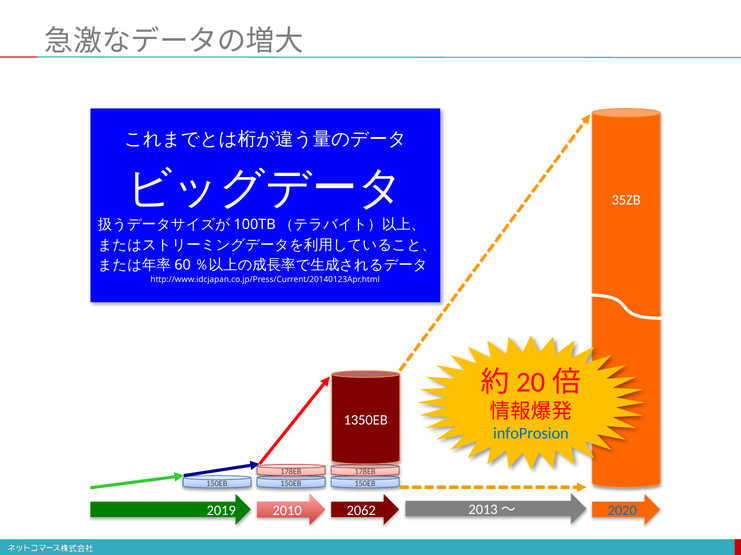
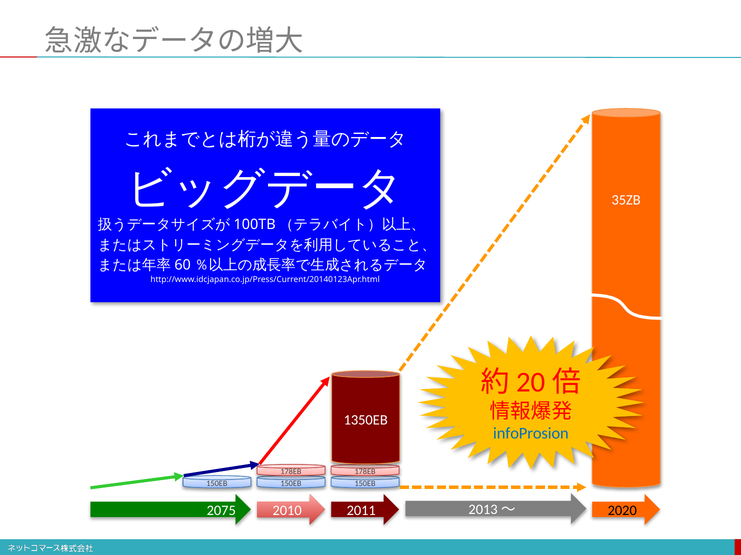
2019: 2019 -> 2075 (221, 511)
2062: 2062 -> 2011 (361, 511)
2020 colour: blue -> black (622, 511)
